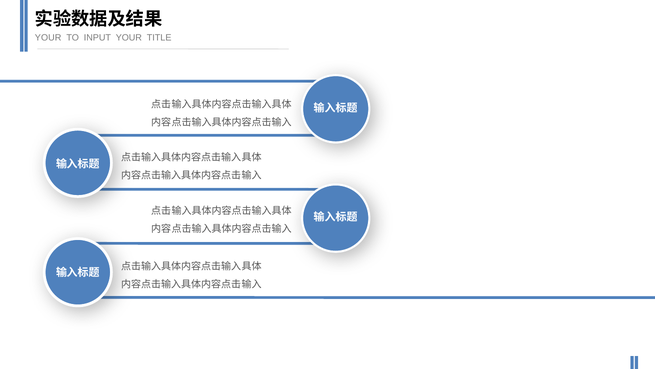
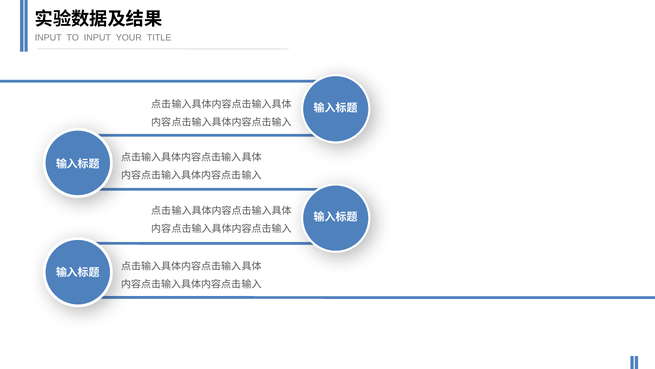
YOUR: YOUR -> INPUT (48, 38)
